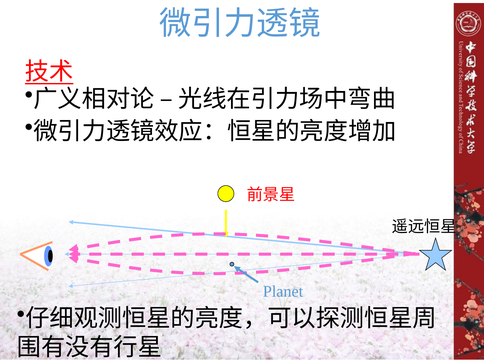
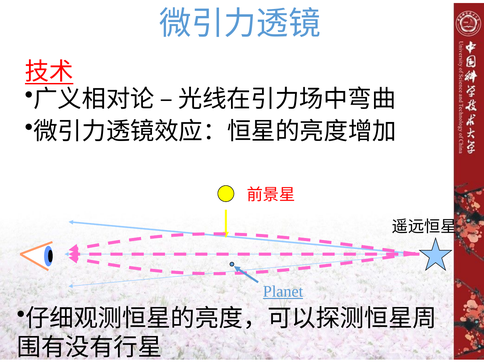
Planet underline: none -> present (283, 291)
